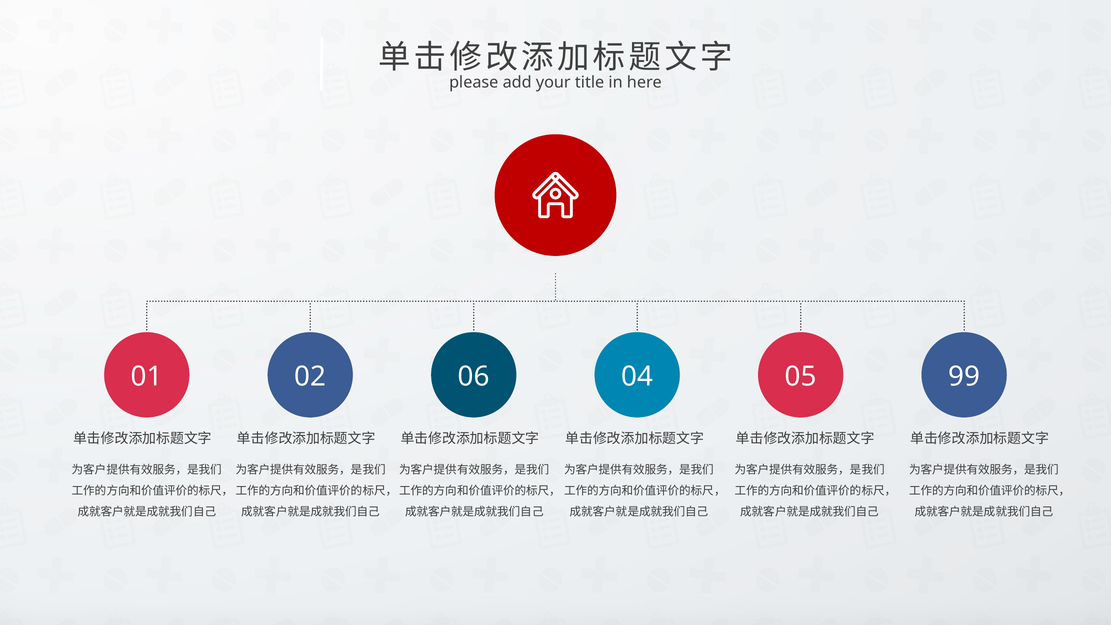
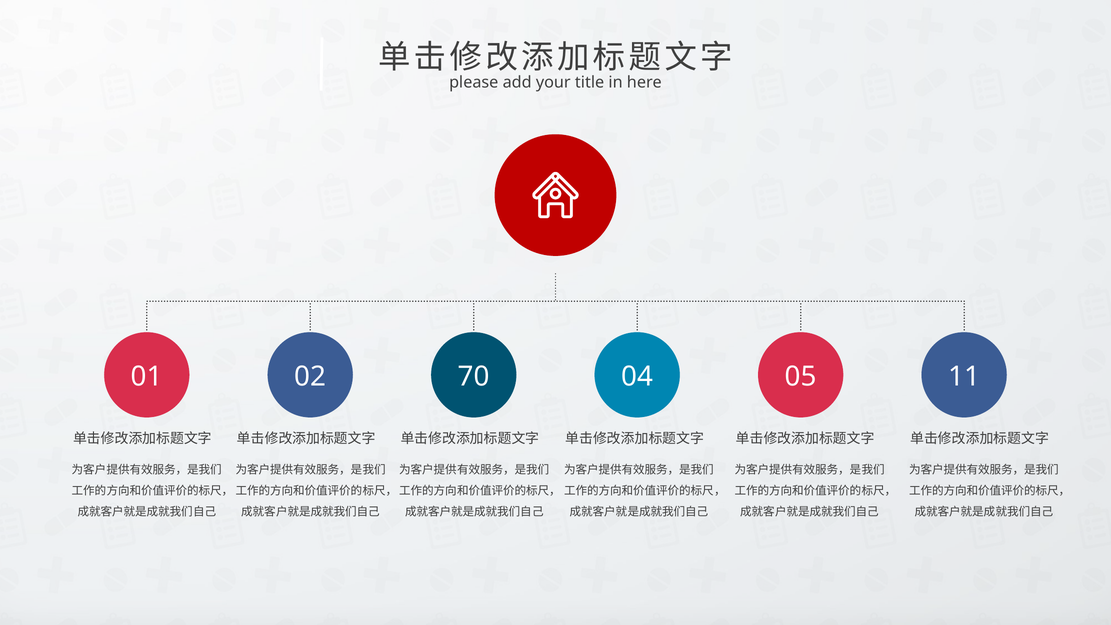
06: 06 -> 70 (474, 377)
99: 99 -> 11 (964, 377)
